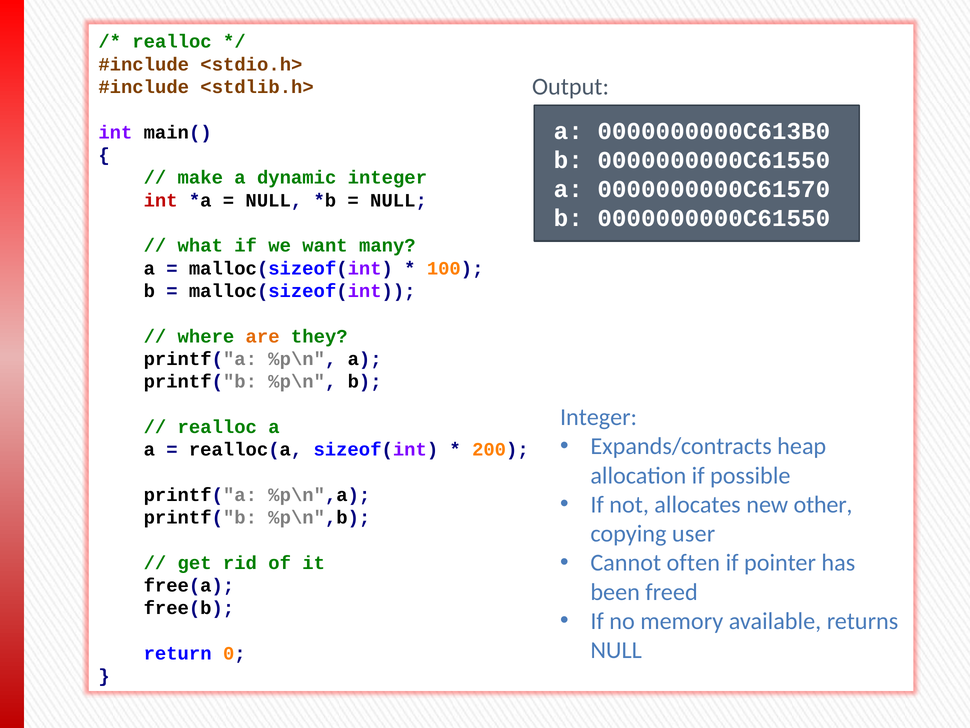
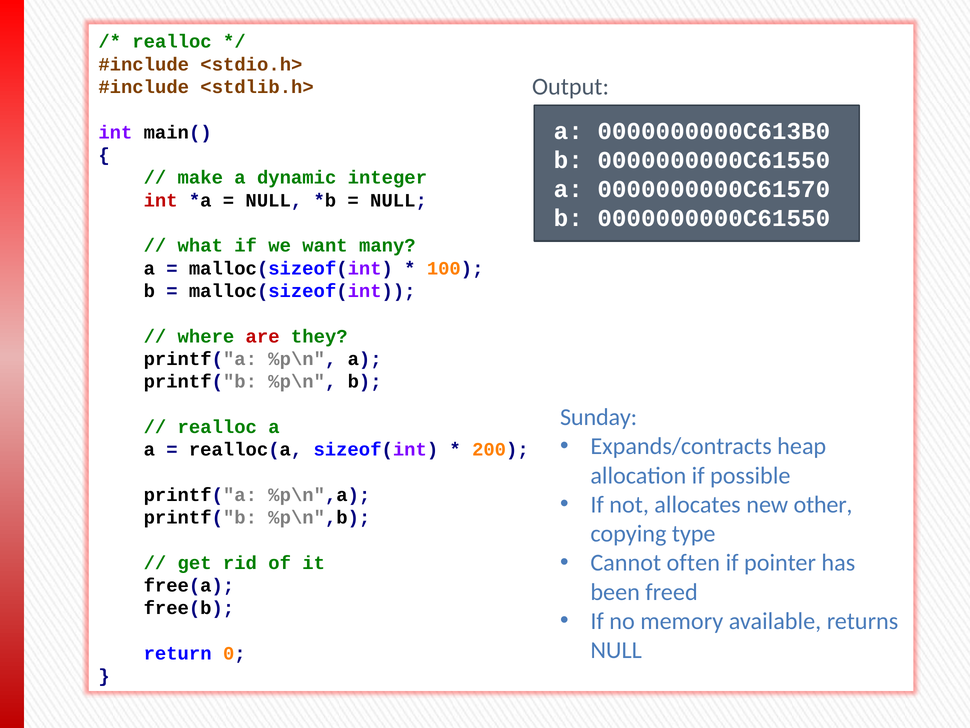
are colour: orange -> red (263, 336)
Integer: Integer -> Sunday (599, 417)
user: user -> type (694, 533)
